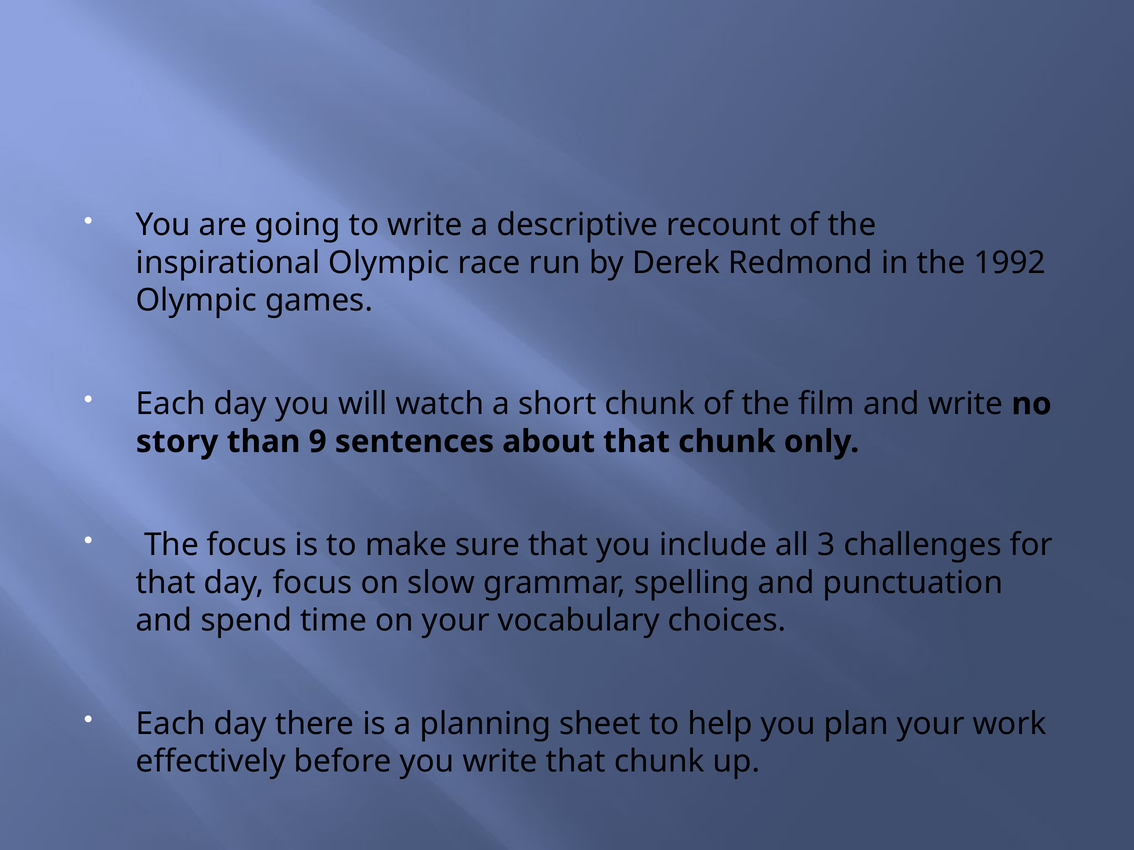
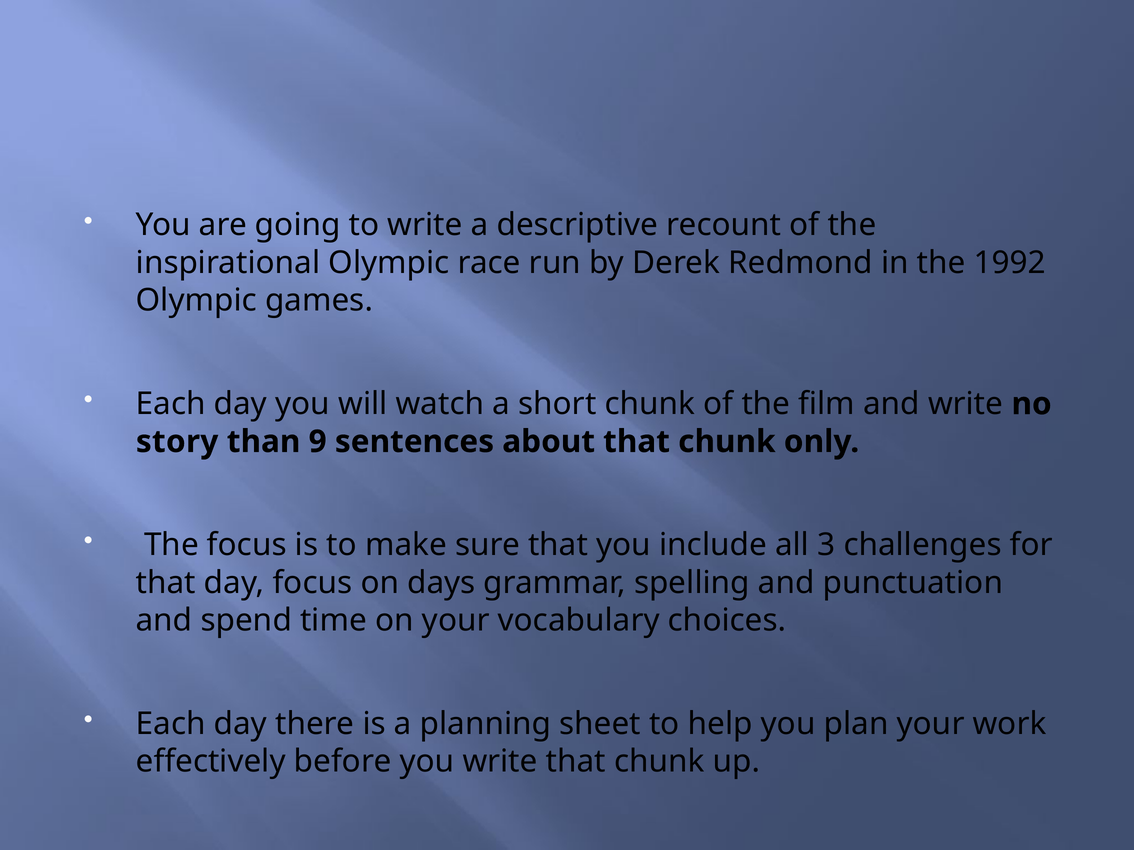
slow: slow -> days (441, 583)
